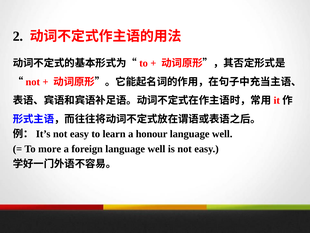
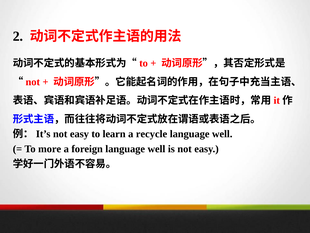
honour: honour -> recycle (152, 134)
